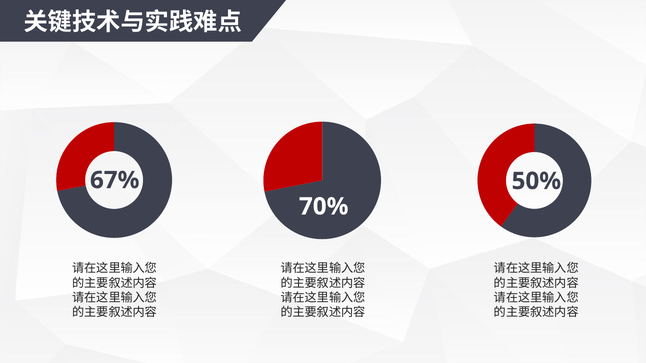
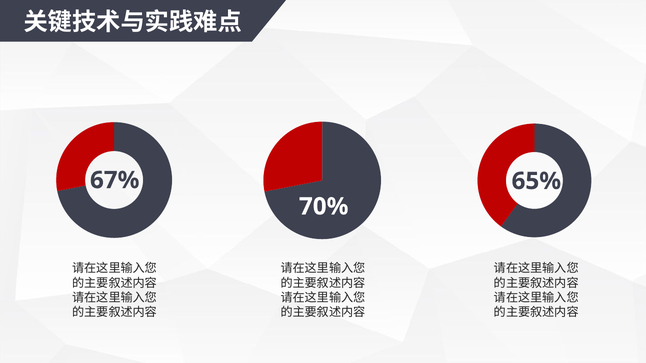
50%: 50% -> 65% (536, 181)
